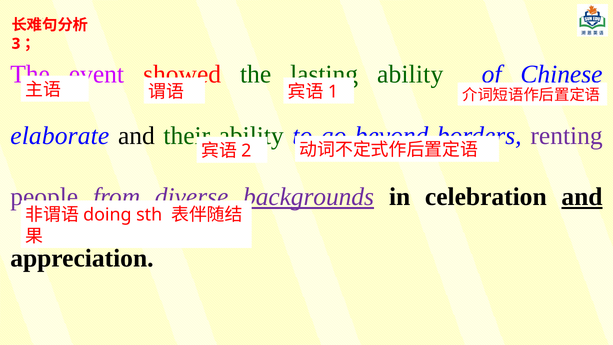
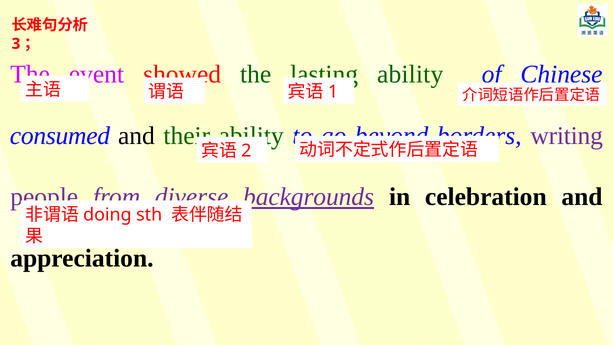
elaborate: elaborate -> consumed (60, 136)
renting: renting -> writing (567, 136)
and underline: present -> none (582, 197)
